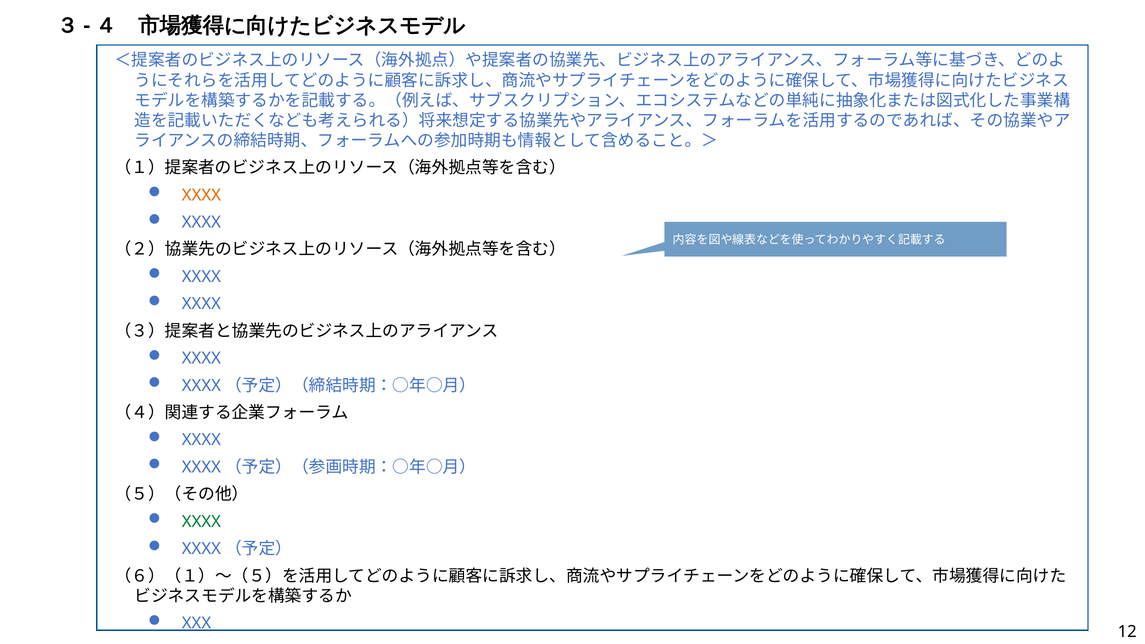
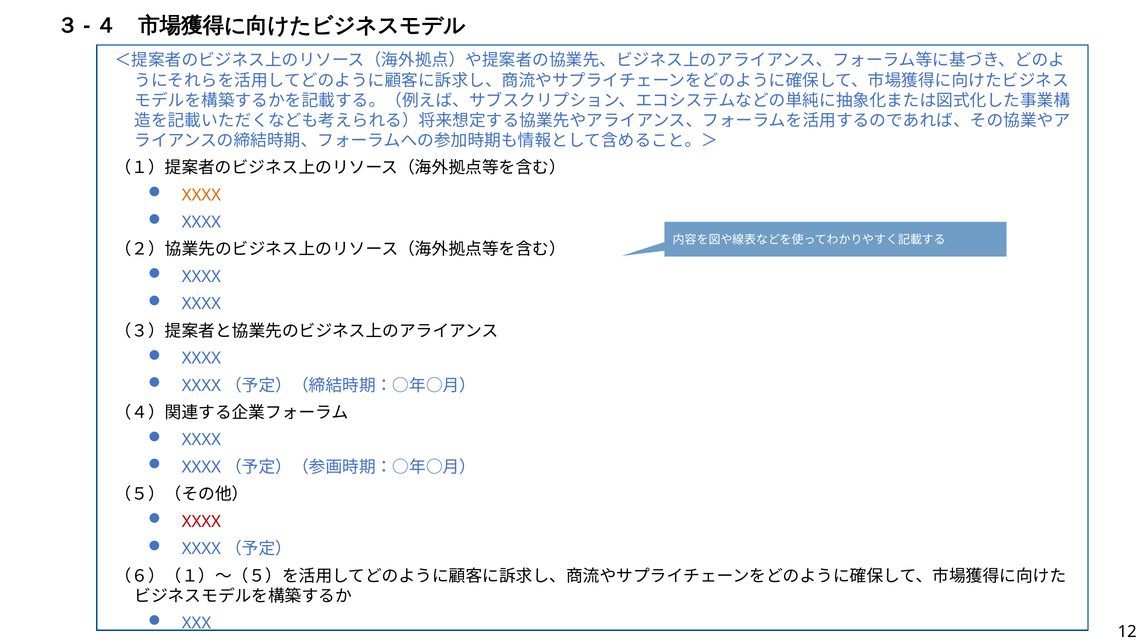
XXXX colour: green -> red (201, 522)
